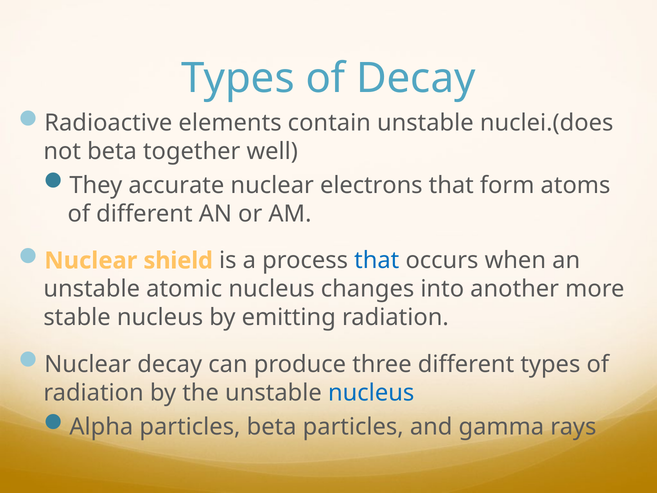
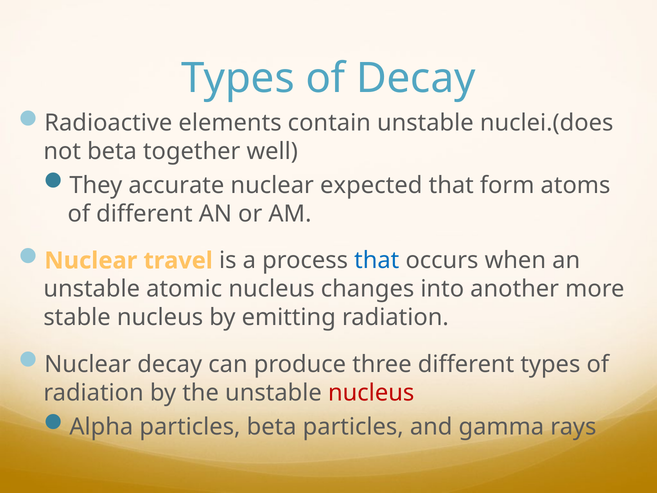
electrons: electrons -> expected (371, 185)
shield: shield -> travel (178, 261)
nucleus colour: blue -> red (371, 393)
